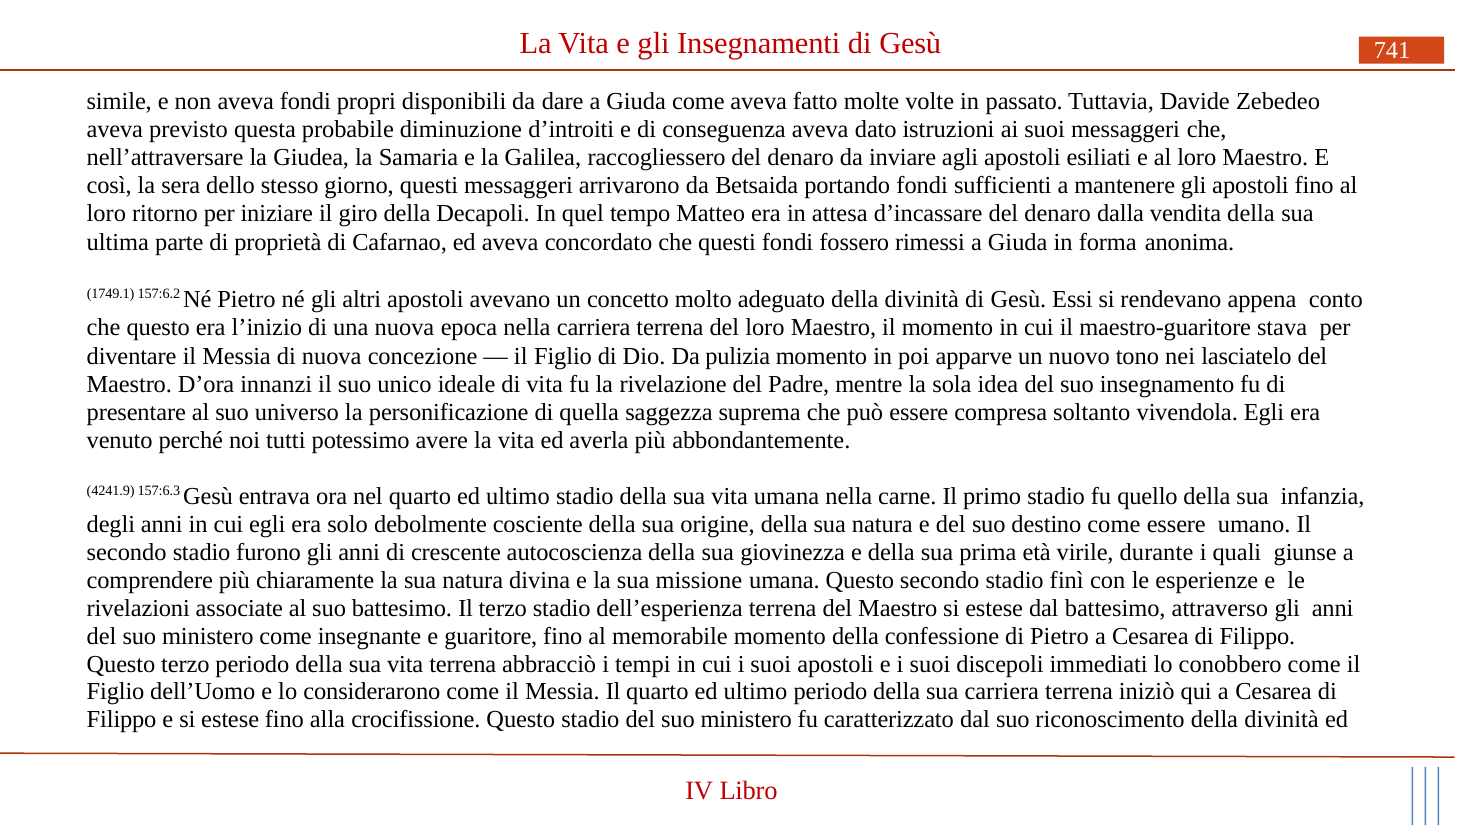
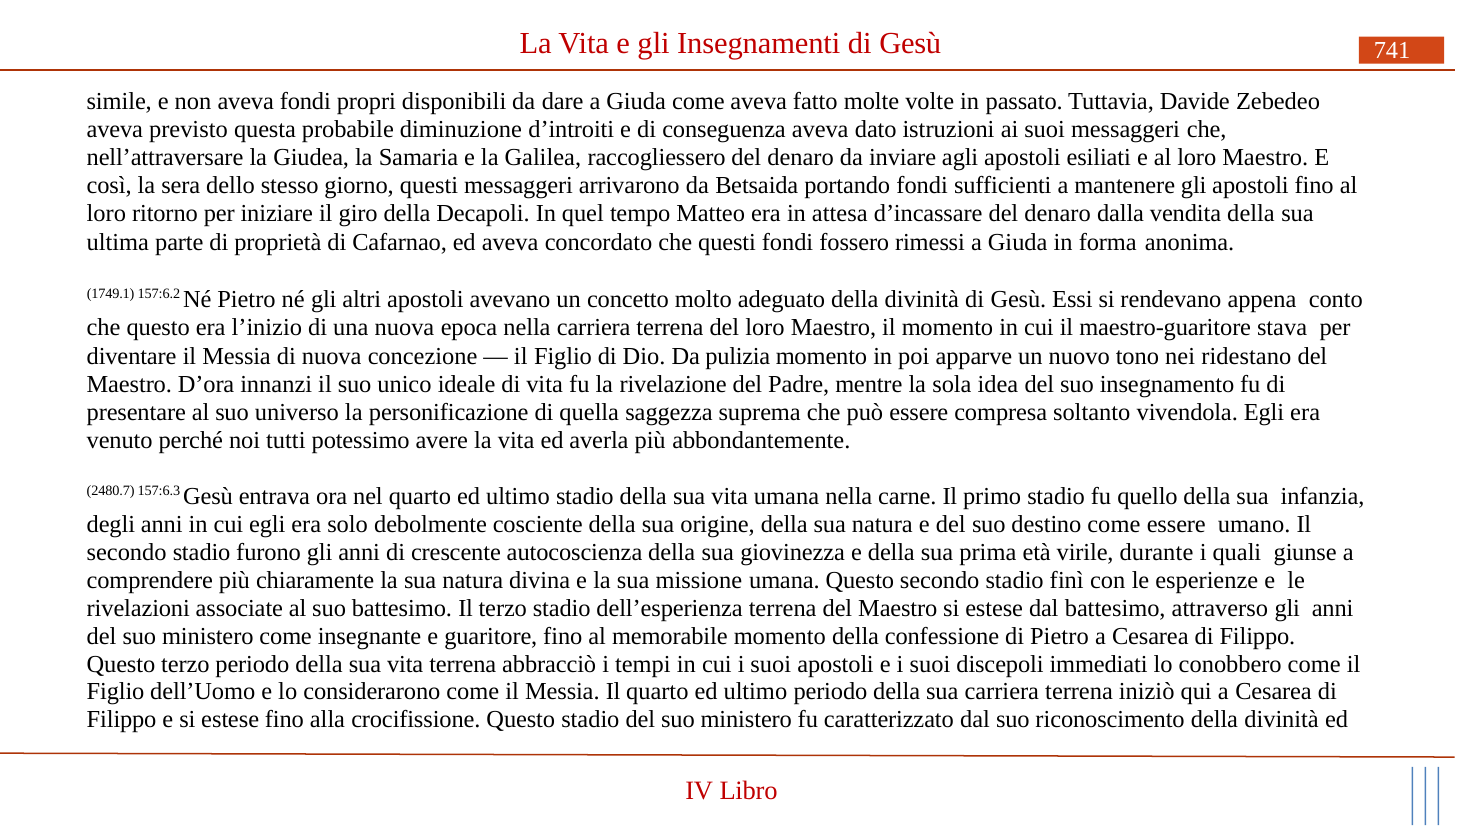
lasciatelo: lasciatelo -> ridestano (1246, 356)
4241.9: 4241.9 -> 2480.7 (111, 491)
